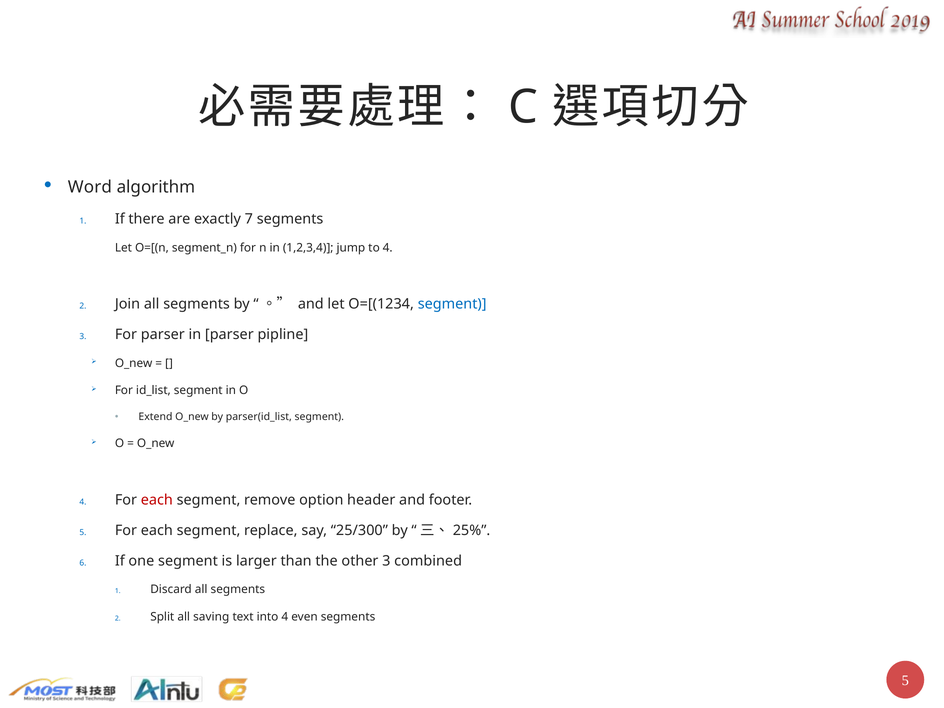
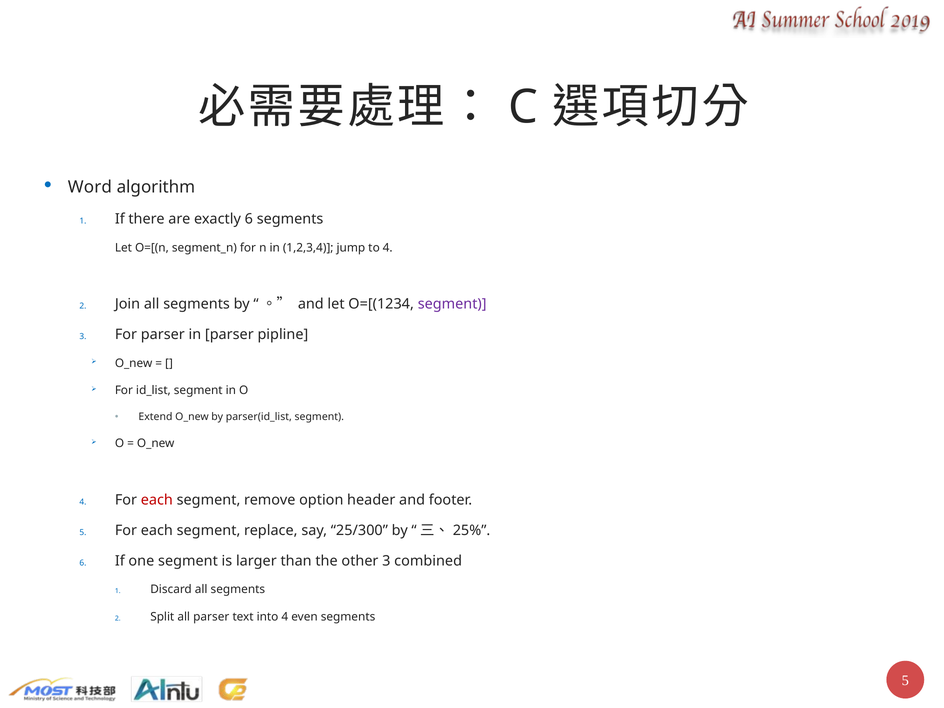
exactly 7: 7 -> 6 (249, 219)
segment colour: blue -> purple (452, 304)
all saving: saving -> parser (211, 617)
